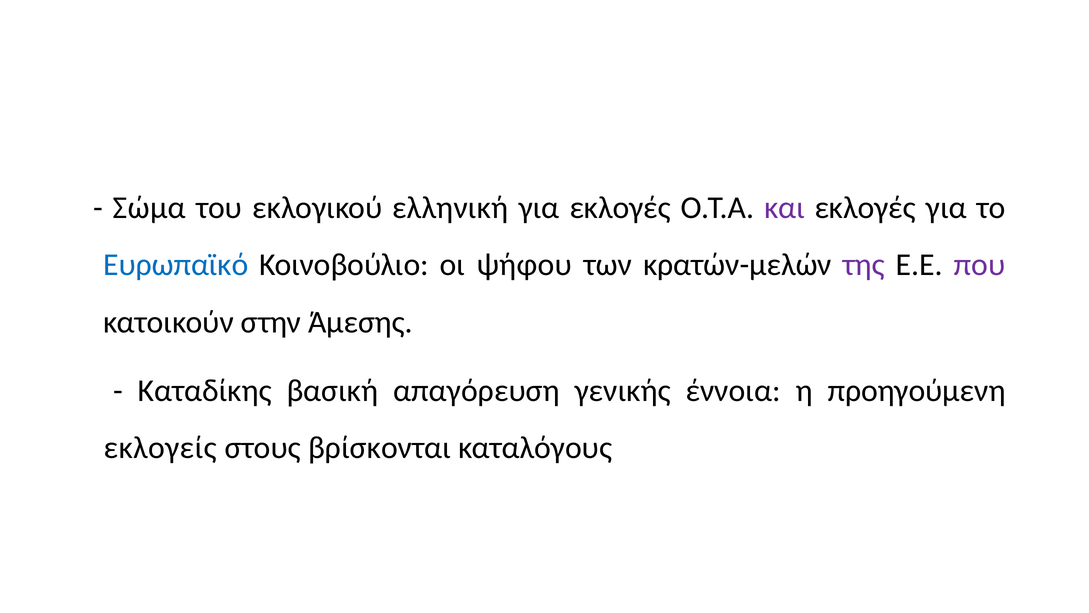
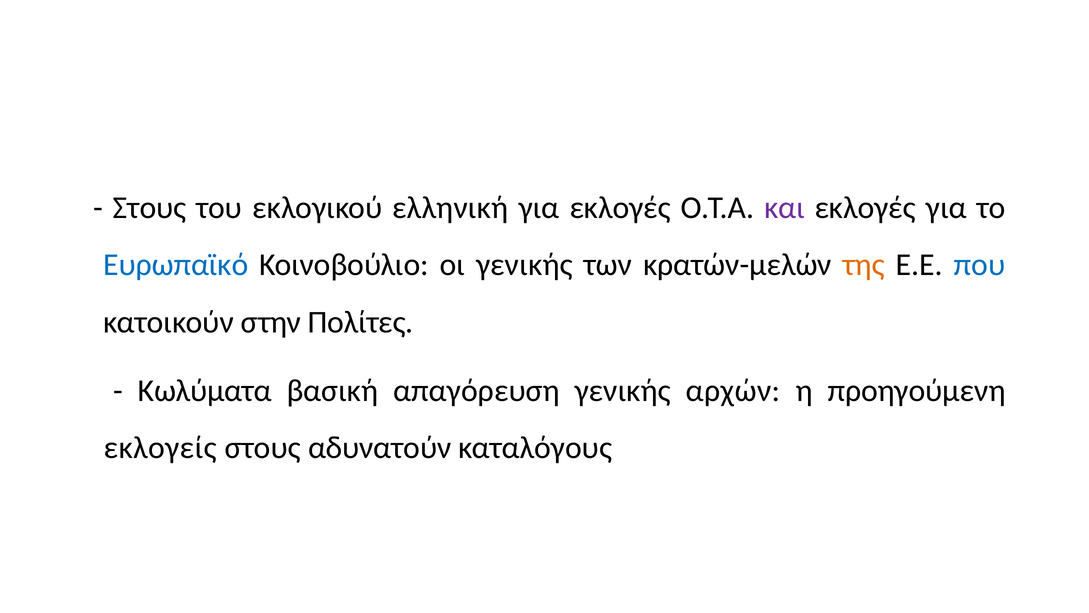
Σώμα: Σώμα -> Στους (150, 207)
οι ψήφου: ψήφου -> γενικής (524, 265)
της colour: purple -> orange (864, 265)
που colour: purple -> blue (980, 265)
Άμεσης: Άμεσης -> Πολίτες (361, 322)
Καταδίκης: Καταδίκης -> Κωλύματα (205, 390)
έννοια: έννοια -> αρχών (733, 390)
βρίσκονται: βρίσκονται -> αδυνατούν (380, 448)
